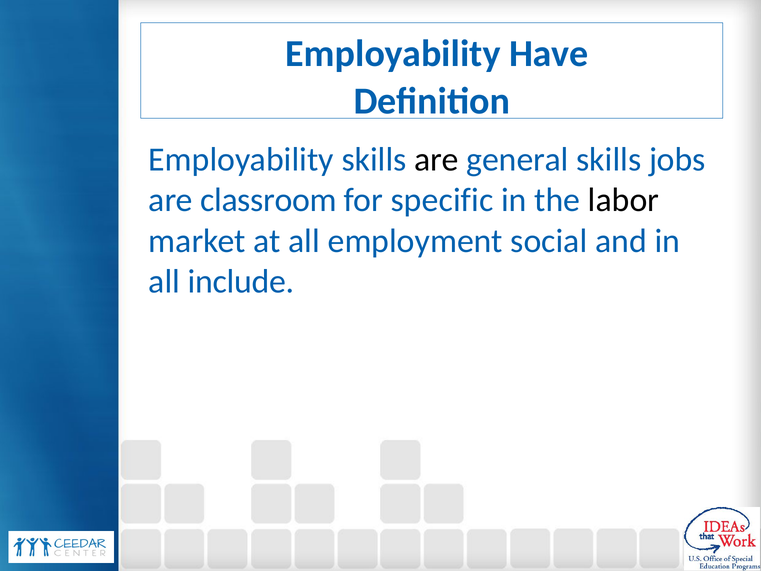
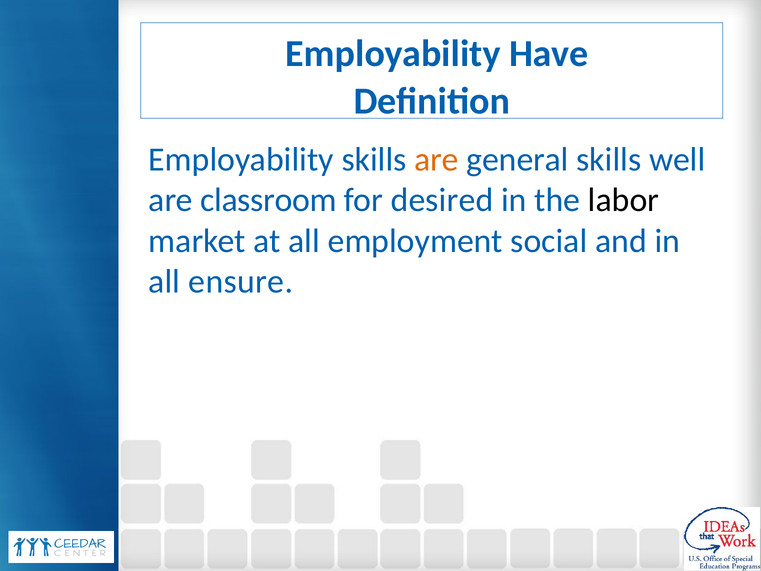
are colour: black -> orange (437, 160)
jobs: jobs -> well (677, 160)
specific: specific -> desired (442, 200)
include: include -> ensure (241, 281)
